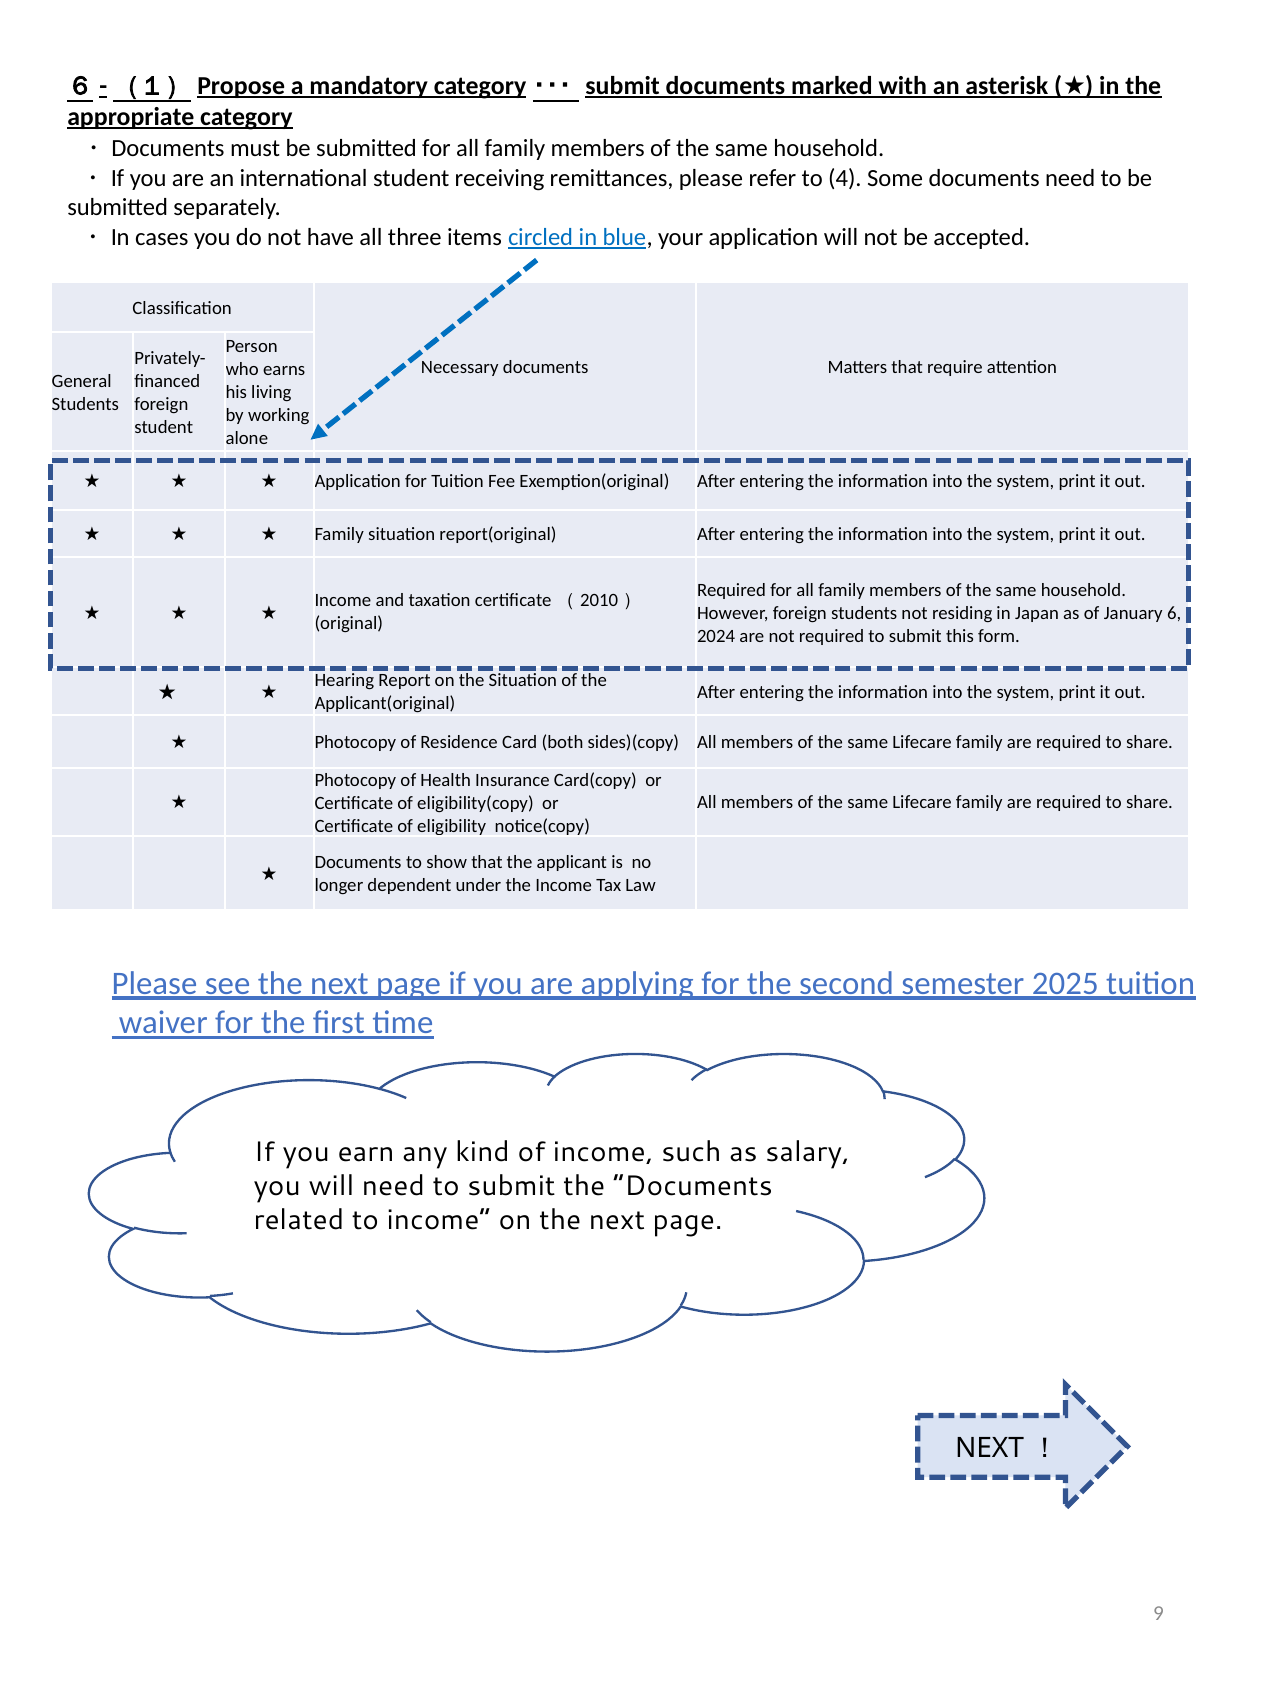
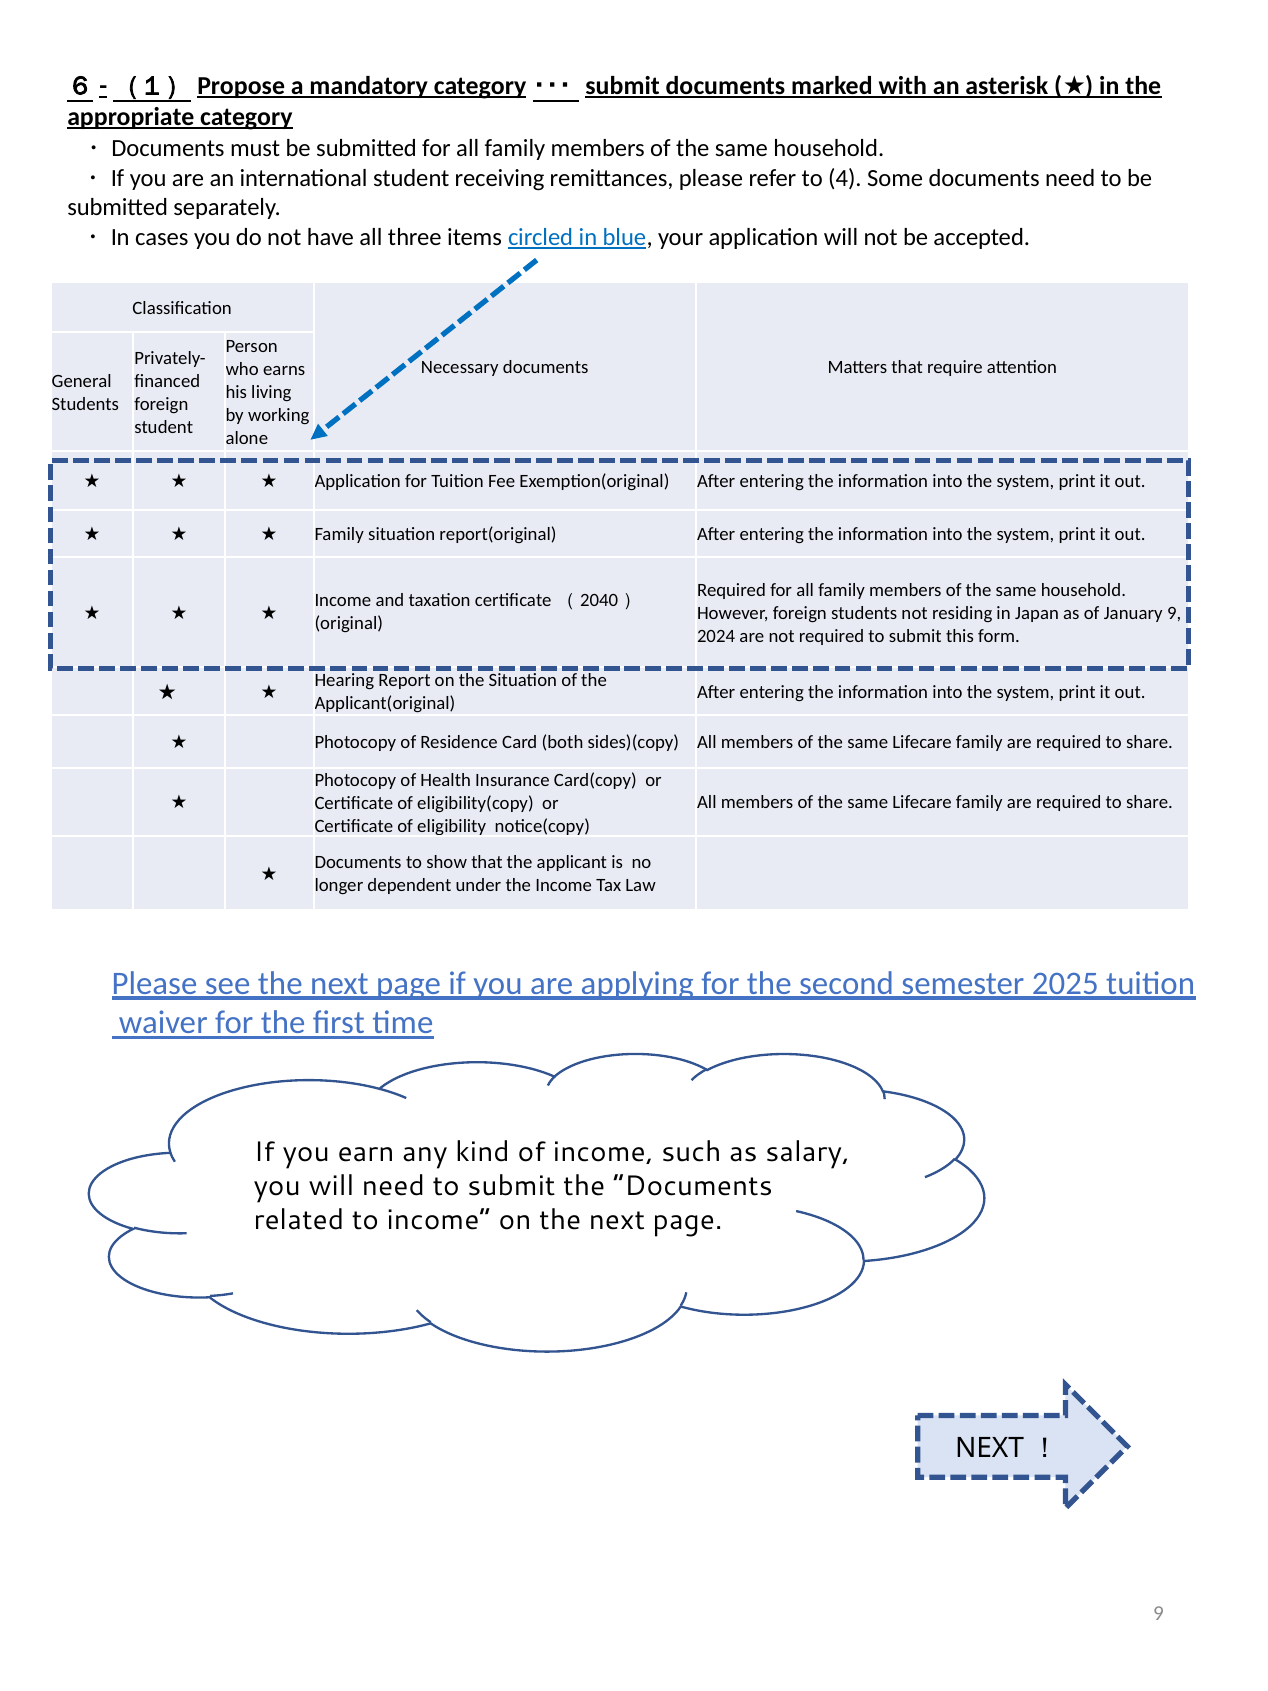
2010: 2010 -> 2040 (599, 600)
January 6: 6 -> 9 (1174, 613)
